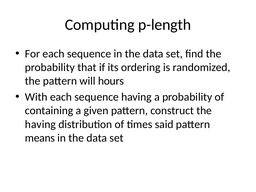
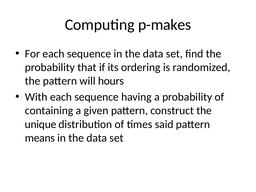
p-length: p-length -> p-makes (165, 25)
having: having -> unique (41, 124)
